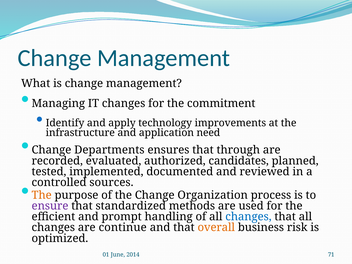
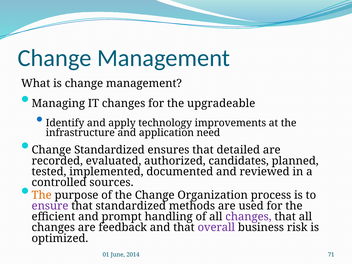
commitment: commitment -> upgradeable (221, 103)
Change Departments: Departments -> Standardized (109, 150)
through: through -> detailed (238, 150)
changes colour: blue -> purple (248, 217)
continue: continue -> feedback (123, 228)
overall colour: orange -> purple (216, 228)
